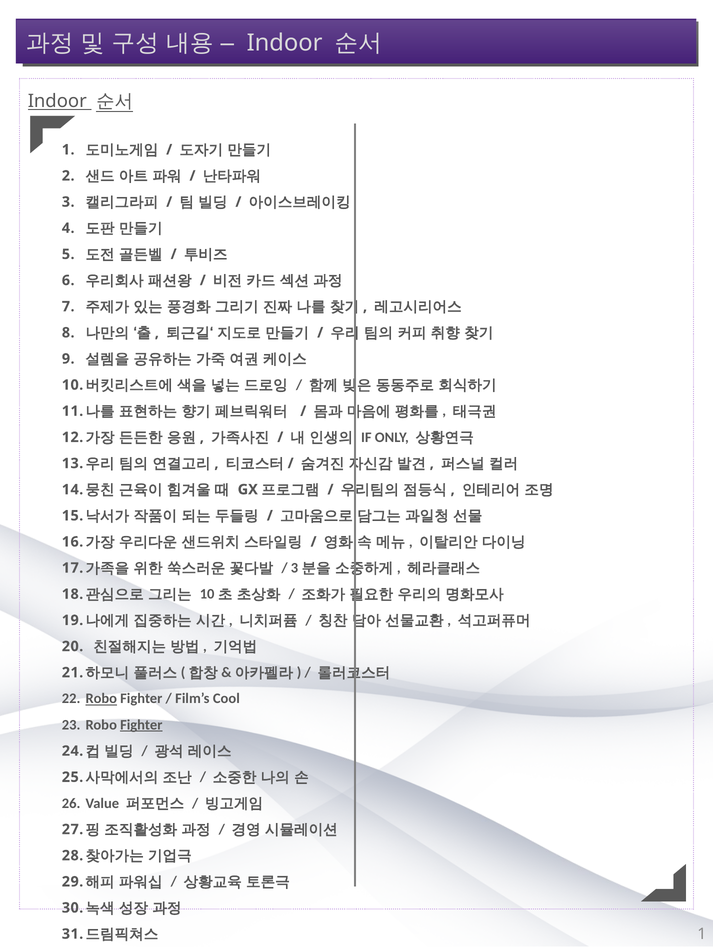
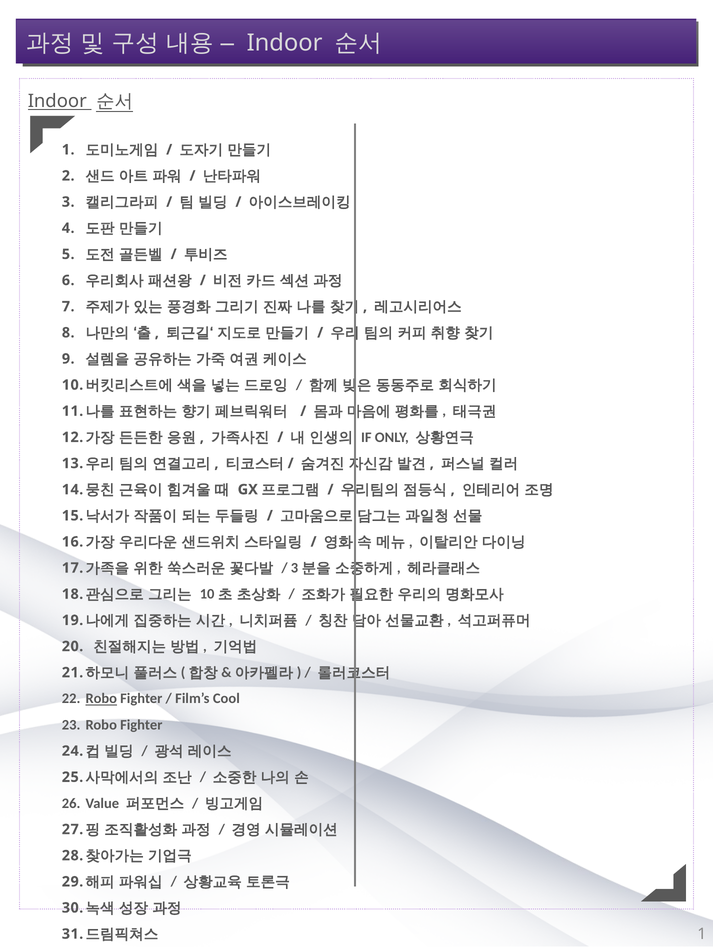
Fighter underline: present -> none (141, 725)
